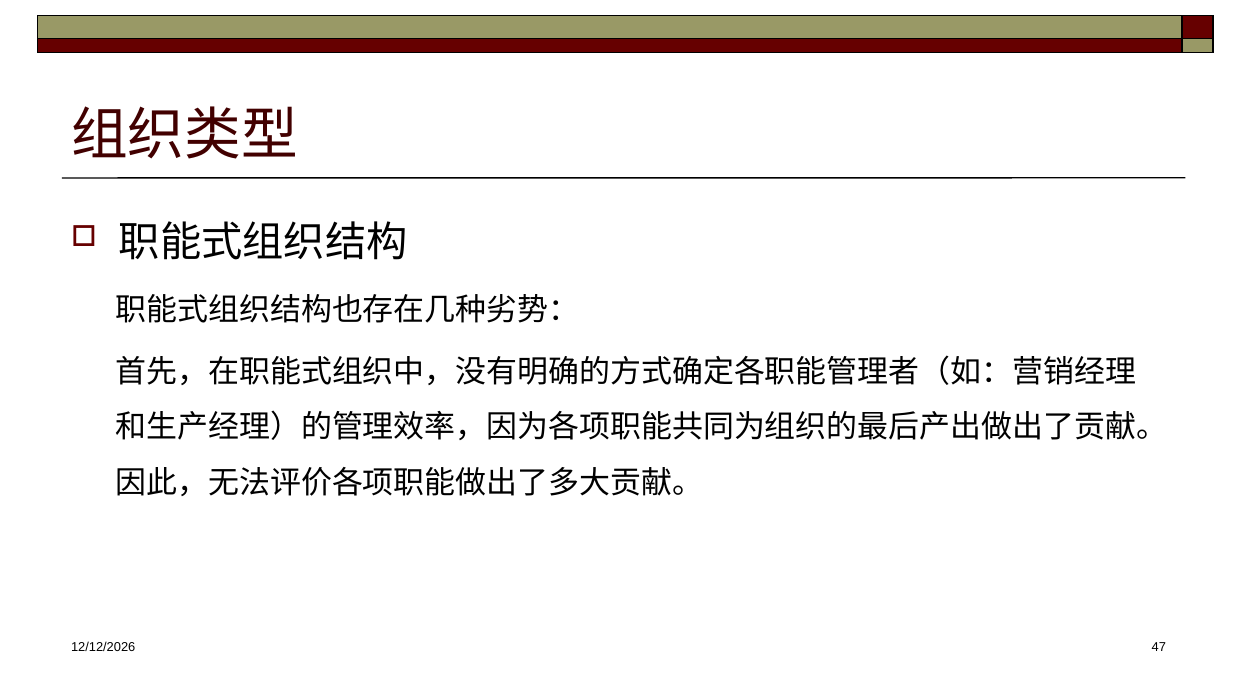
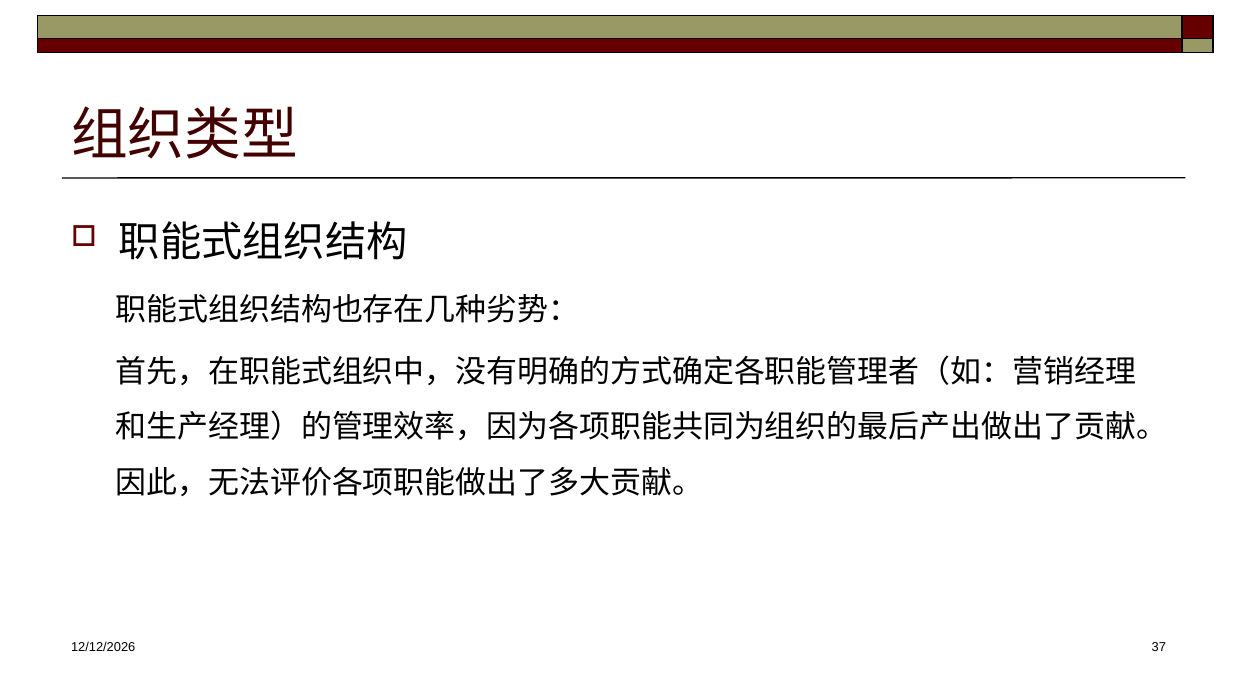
47: 47 -> 37 (1159, 647)
